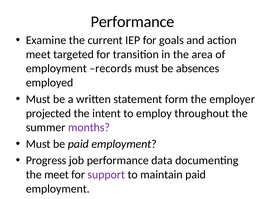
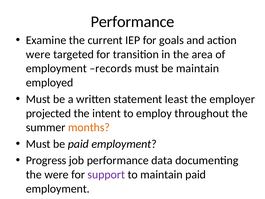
meet: meet -> were (38, 54)
be absences: absences -> maintain (198, 68)
form: form -> least (176, 99)
months colour: purple -> orange (89, 127)
the meet: meet -> were (57, 174)
